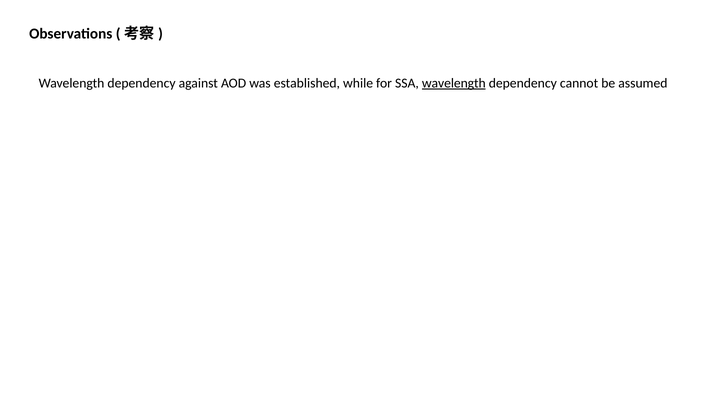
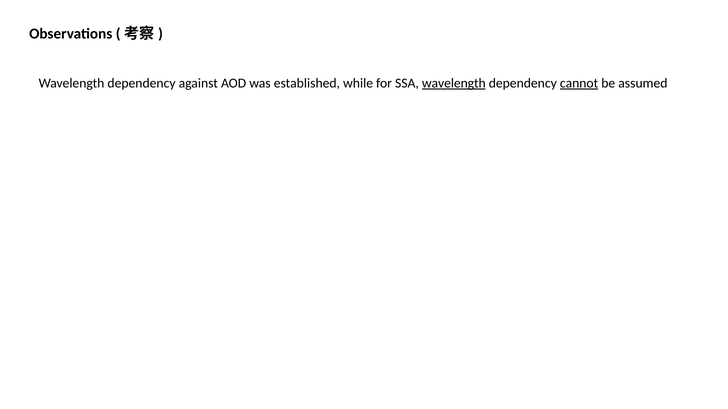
cannot underline: none -> present (579, 83)
